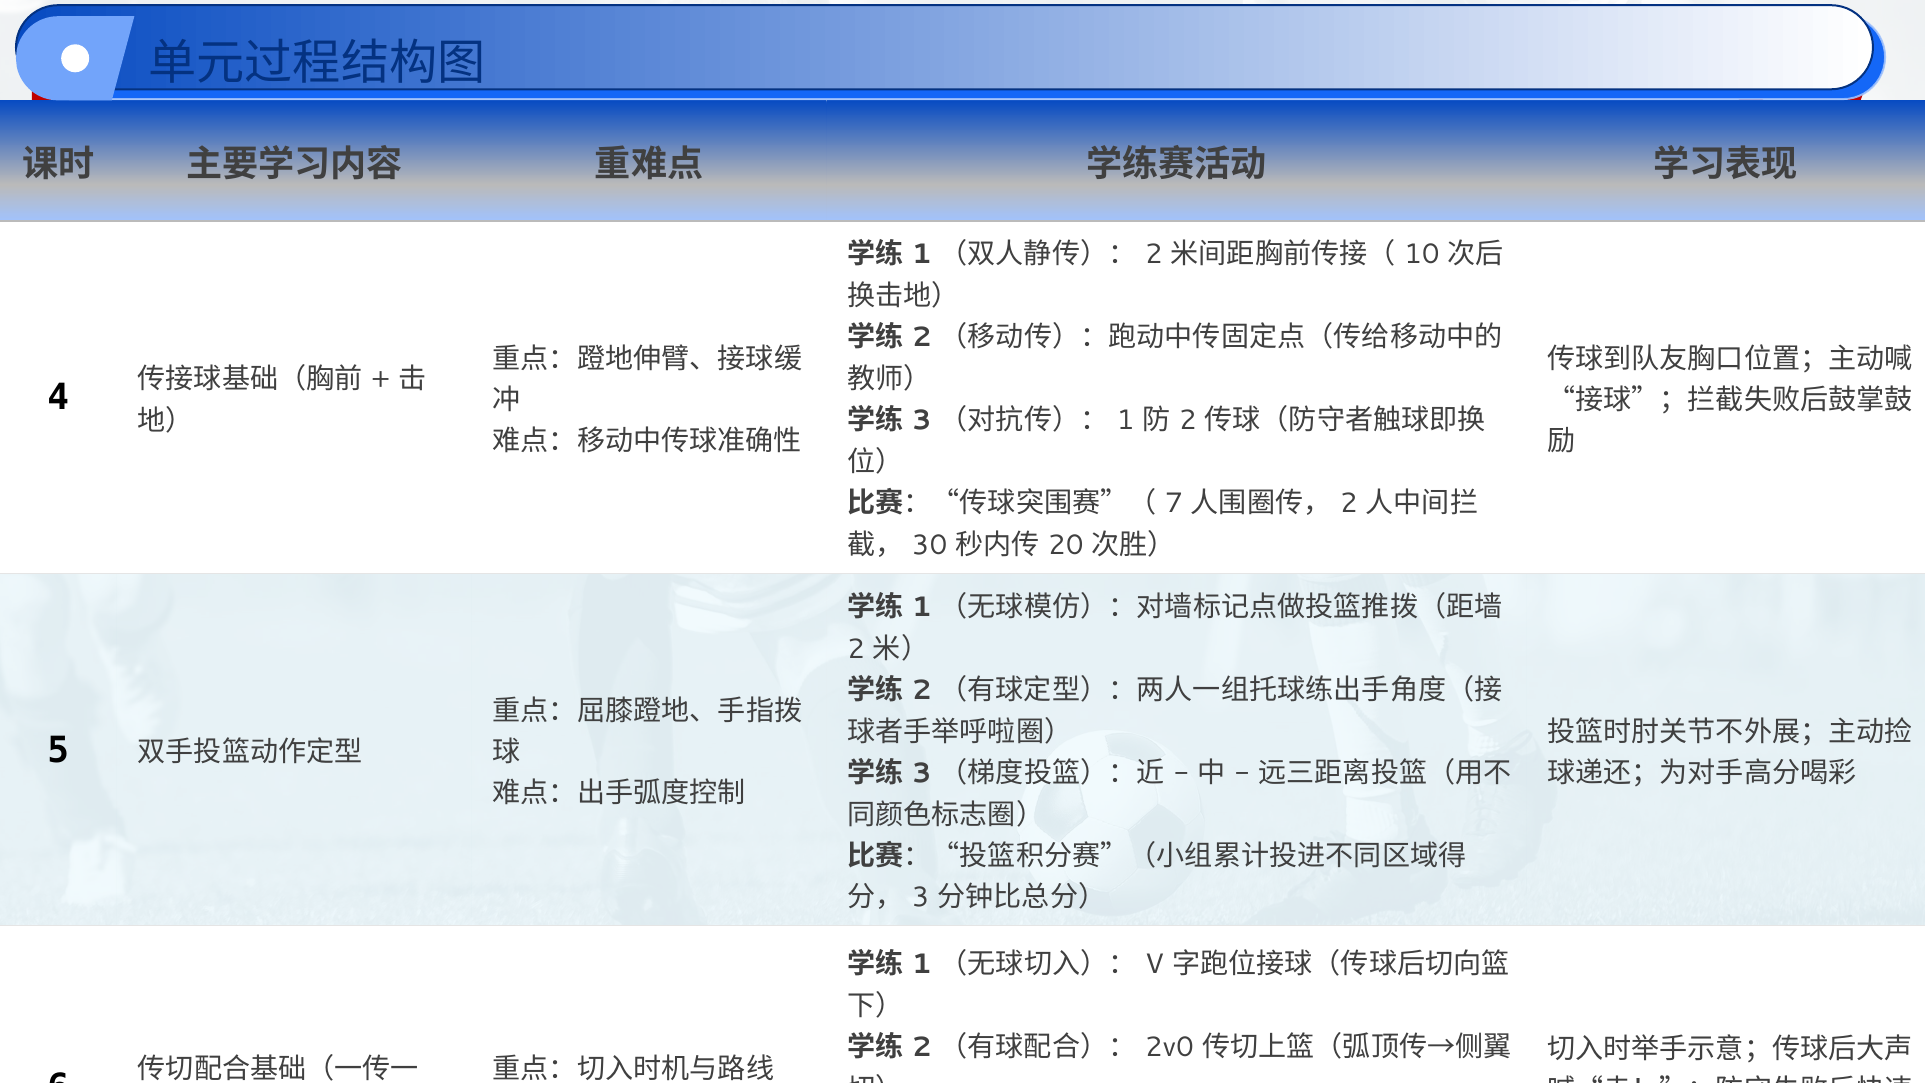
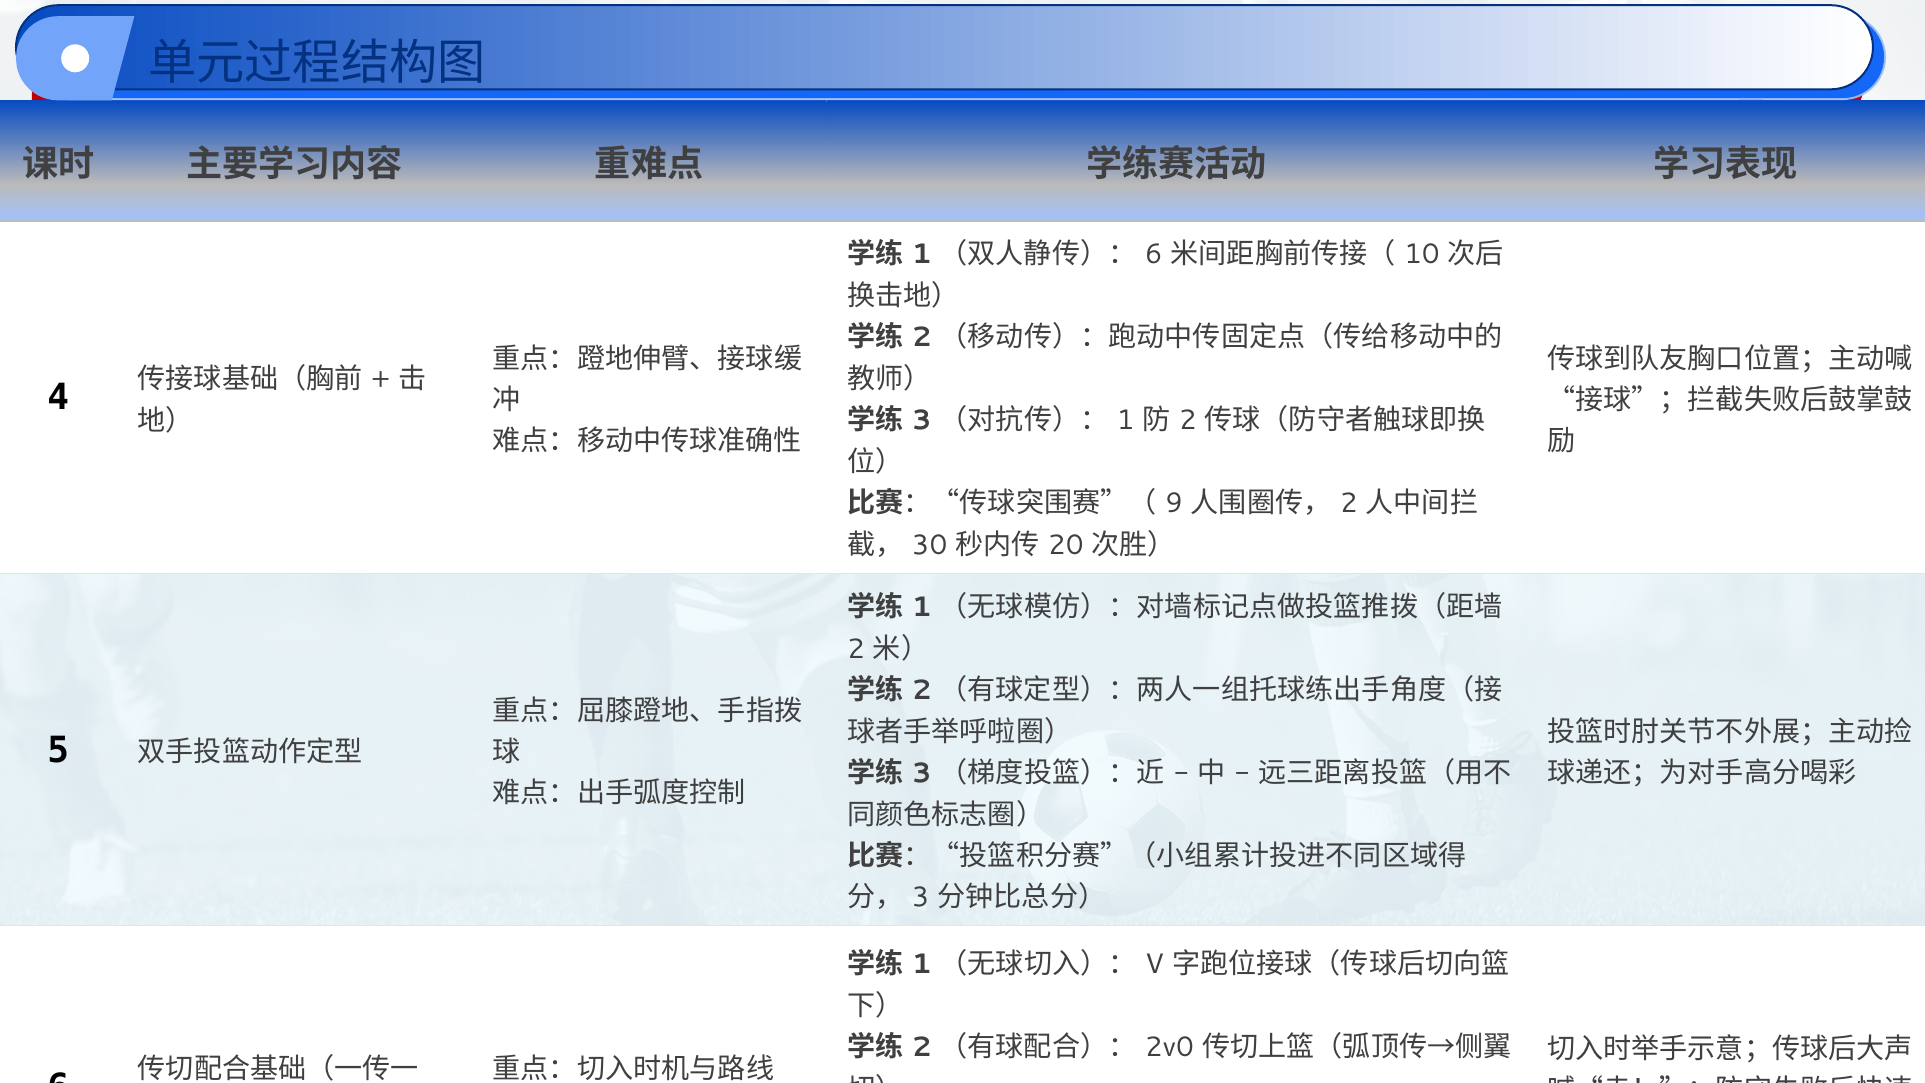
2: 2 -> 6 (1154, 255)
7: 7 -> 9 (1174, 503)
